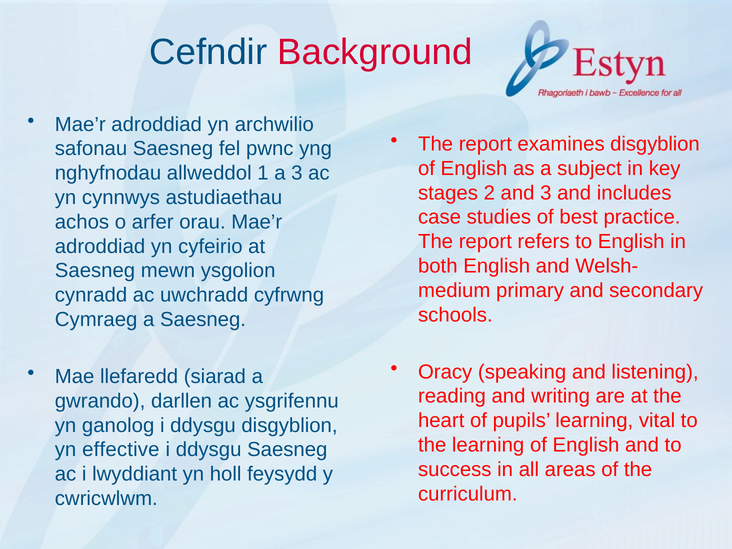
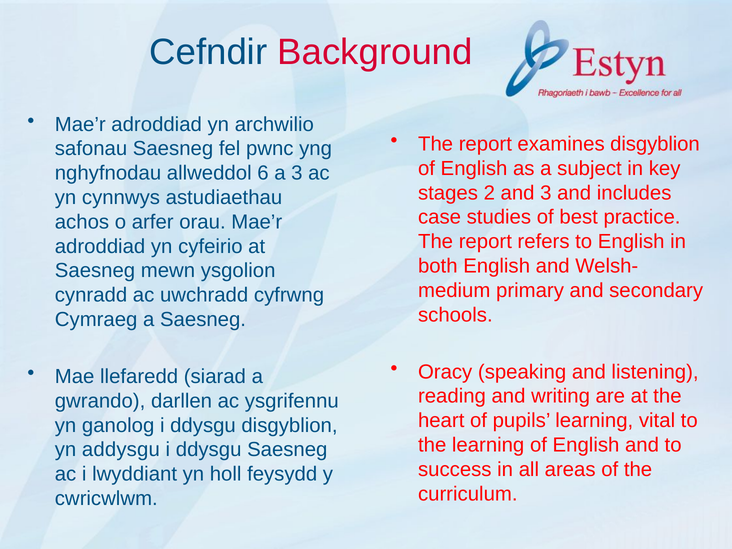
1: 1 -> 6 (263, 173)
effective: effective -> addysgu (121, 450)
